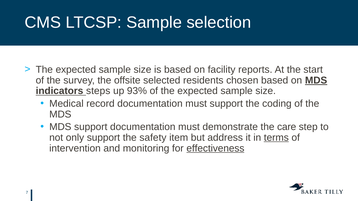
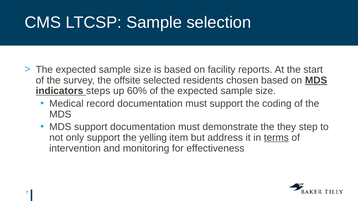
93%: 93% -> 60% (137, 91)
care: care -> they (287, 127)
safety: safety -> yelling (153, 138)
effectiveness underline: present -> none (215, 149)
